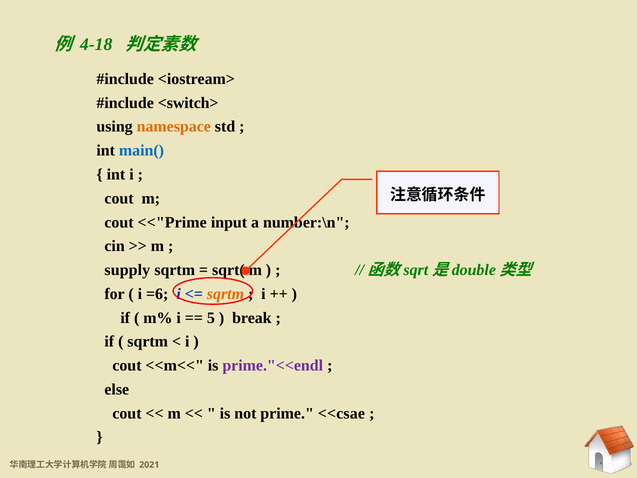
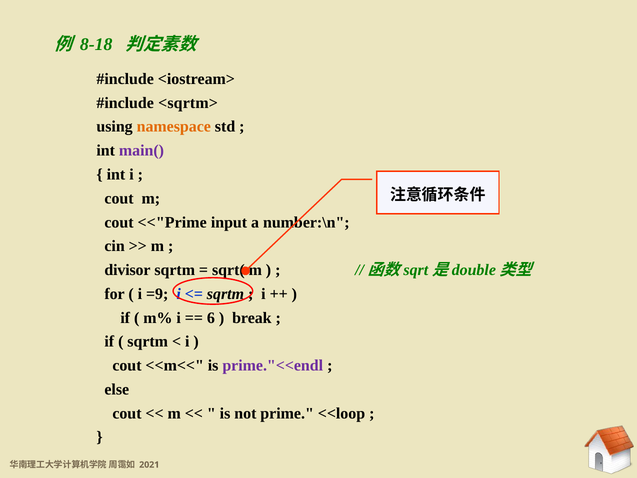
4-18: 4-18 -> 8-18 (96, 44)
<switch>: <switch> -> <sqrtm> (188, 103)
main( colour: blue -> purple (141, 151)
supply: supply -> divisor (127, 270)
=6: =6 -> =9 (157, 294)
sqrtm colour: orange -> black (225, 294)
5: 5 -> 6 (211, 318)
<<csae: <<csae -> <<loop (341, 413)
